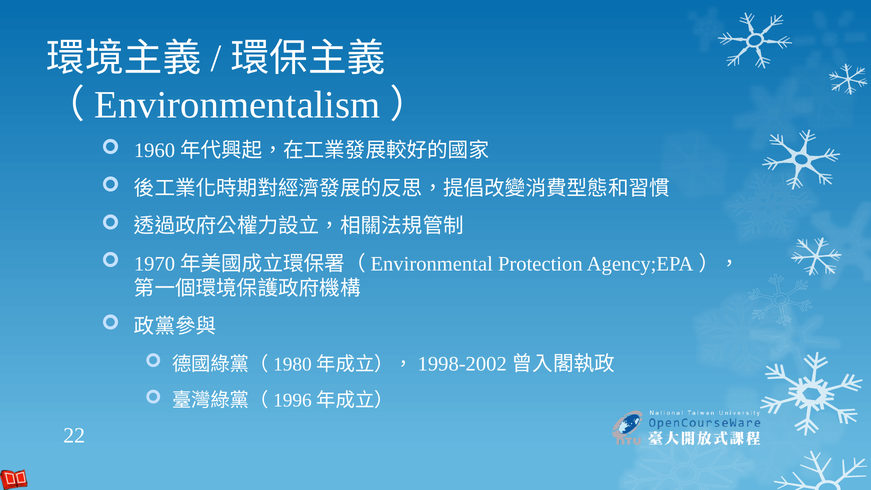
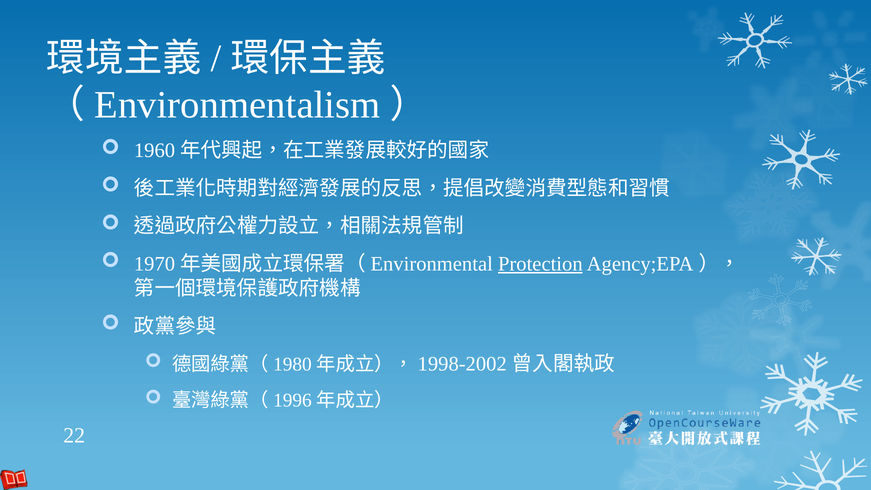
Protection underline: none -> present (540, 264)
